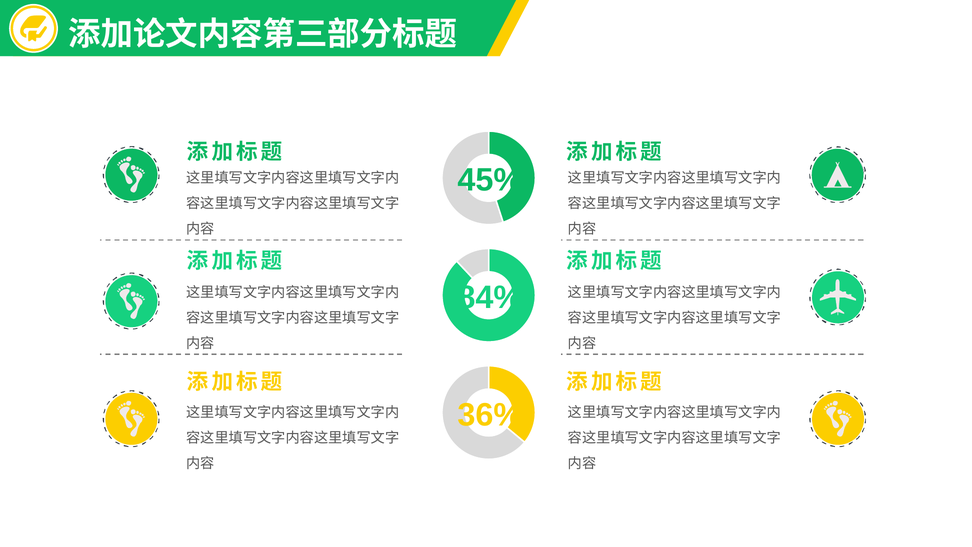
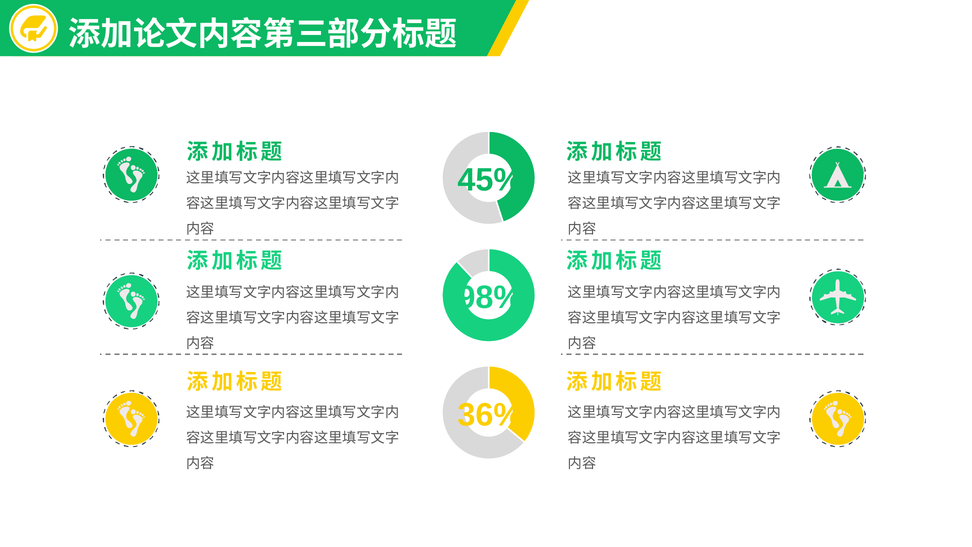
84%: 84% -> 98% (490, 297)
